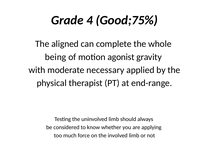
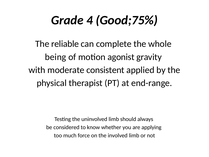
aligned: aligned -> reliable (65, 44)
necessary: necessary -> consistent (105, 70)
